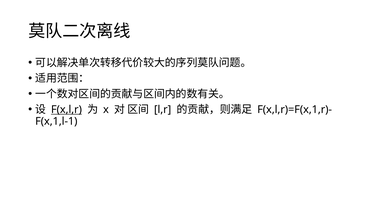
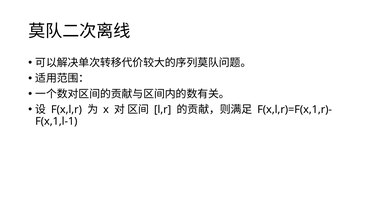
F(x,l,r underline: present -> none (66, 109)
